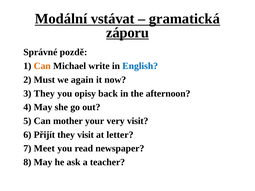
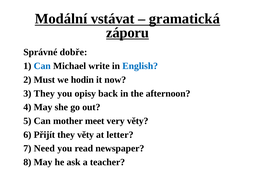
pozdě: pozdě -> dobře (73, 52)
Can colour: orange -> blue (42, 66)
again: again -> hodin (82, 80)
your: your -> meet (95, 121)
very visit: visit -> věty (138, 121)
they visit: visit -> věty (86, 135)
Meet: Meet -> Need (44, 149)
